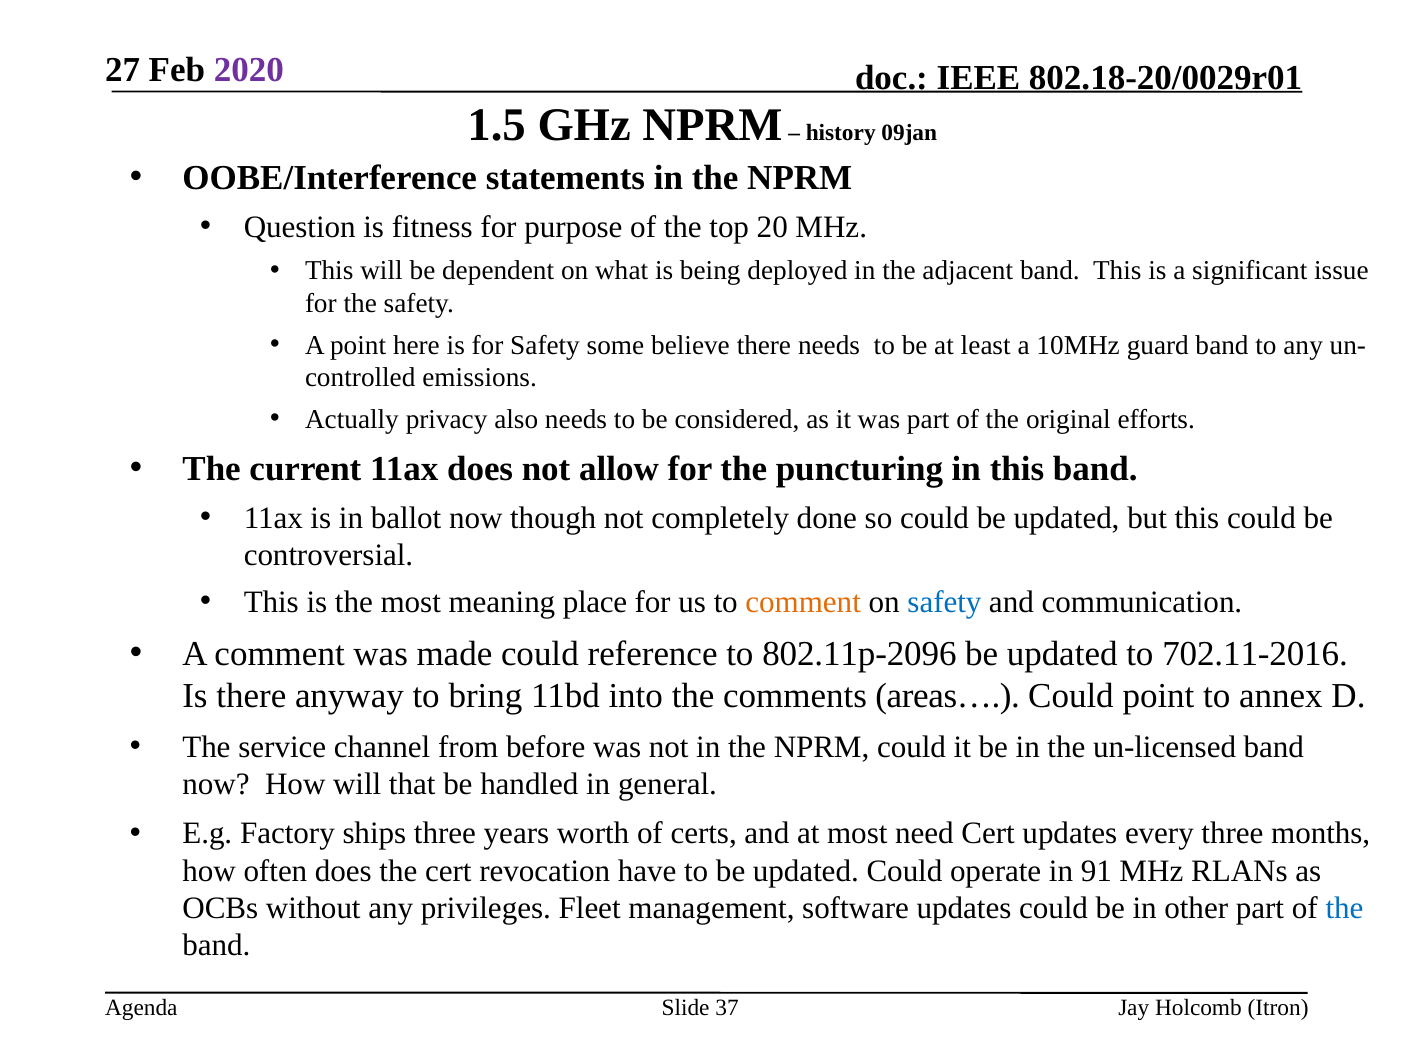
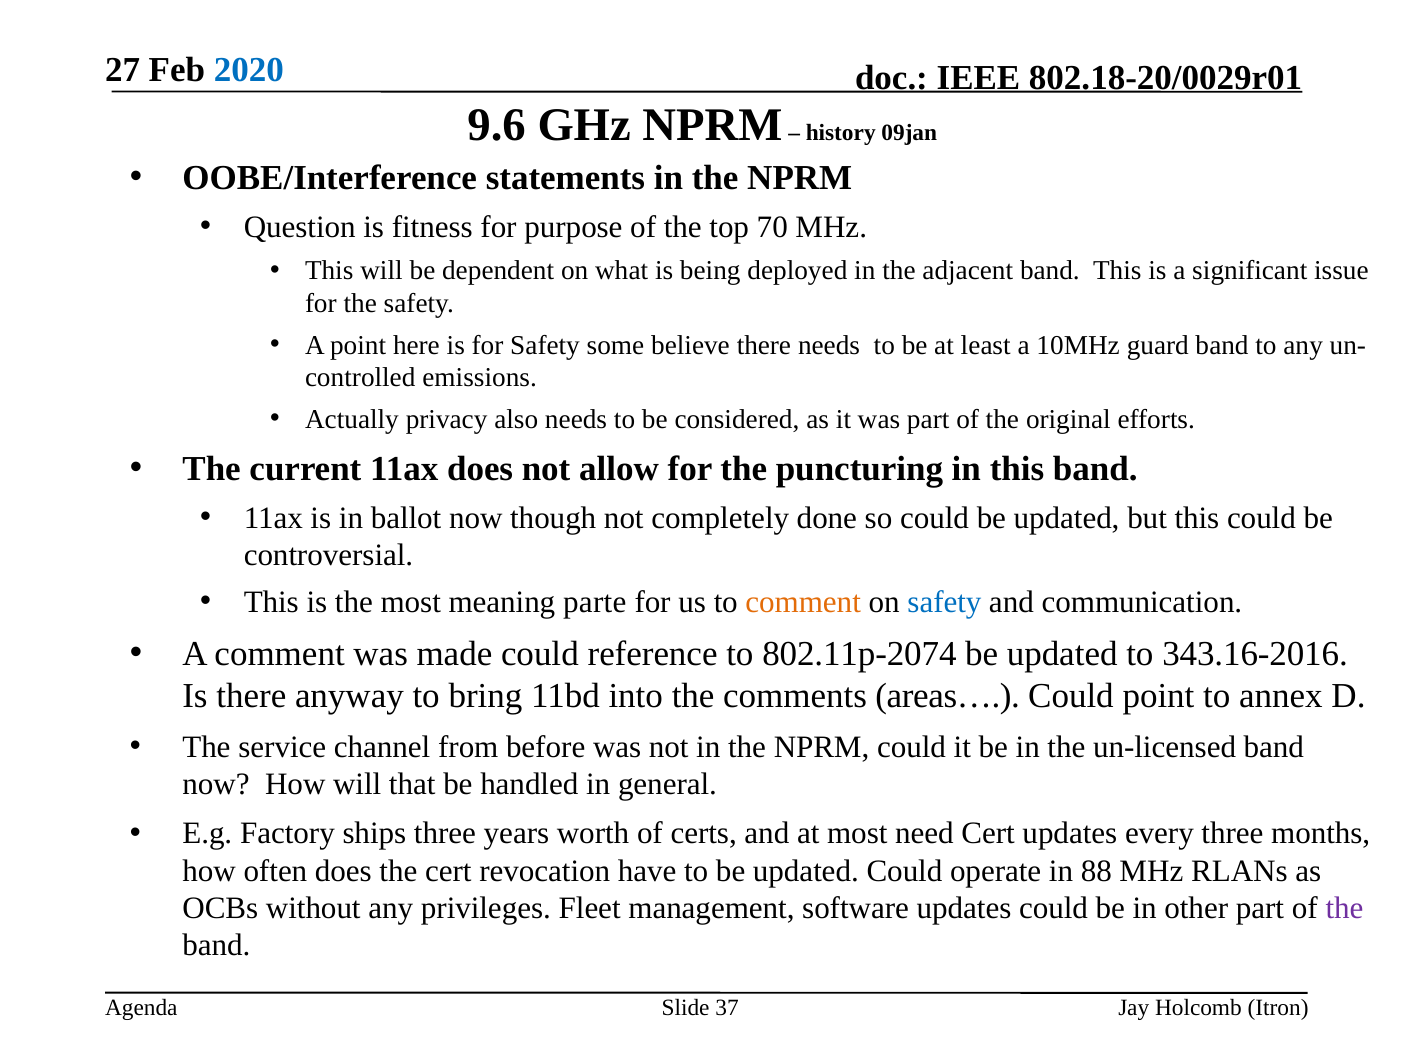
2020 colour: purple -> blue (249, 70)
1.5: 1.5 -> 9.6 (497, 125)
20: 20 -> 70 (772, 227)
place: place -> parte (595, 602)
802.11p-2096: 802.11p-2096 -> 802.11p-2074 (859, 654)
702.11-2016: 702.11-2016 -> 343.16-2016 (1255, 654)
91: 91 -> 88 (1096, 871)
the colour: blue -> purple (1344, 908)
